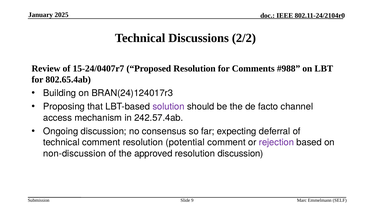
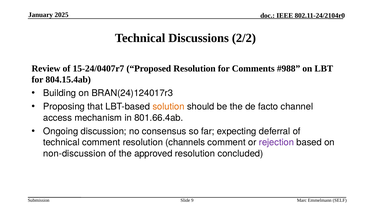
802.65.4ab: 802.65.4ab -> 804.15.4ab (68, 80)
solution colour: purple -> orange (169, 106)
242.57.4ab: 242.57.4ab -> 801.66.4ab (159, 118)
potential: potential -> channels (185, 142)
resolution discussion: discussion -> concluded (240, 153)
